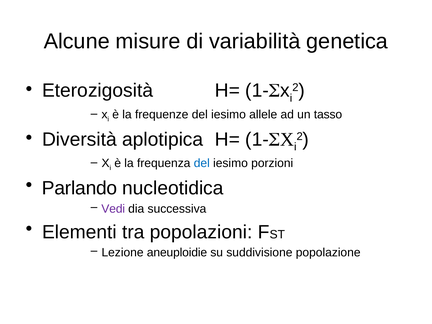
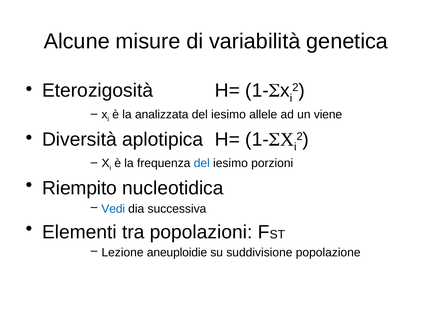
frequenze: frequenze -> analizzata (162, 114)
tasso: tasso -> viene (328, 114)
Parlando: Parlando -> Riempito (80, 188)
Vedi colour: purple -> blue (113, 209)
